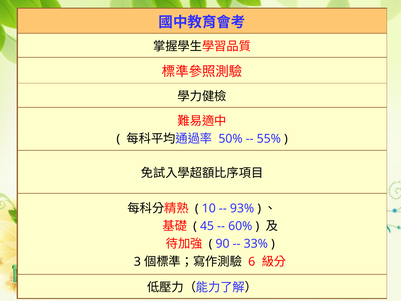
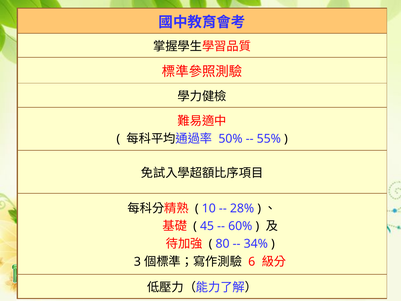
93%: 93% -> 28% (242, 208)
90: 90 -> 80 (223, 244)
33%: 33% -> 34% (256, 244)
